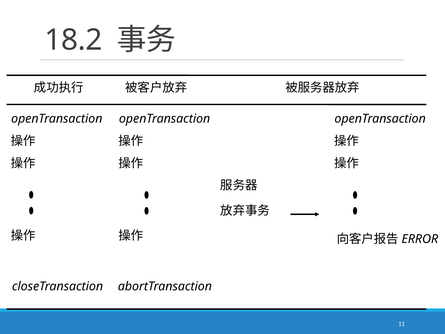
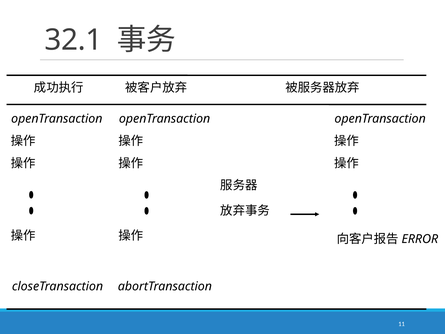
18.2: 18.2 -> 32.1 (74, 40)
